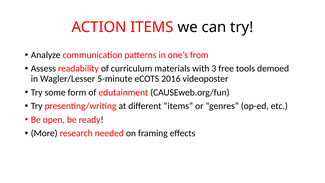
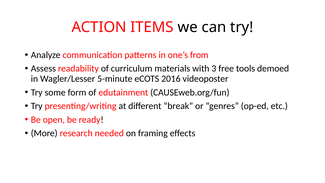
different items: items -> break (178, 106)
